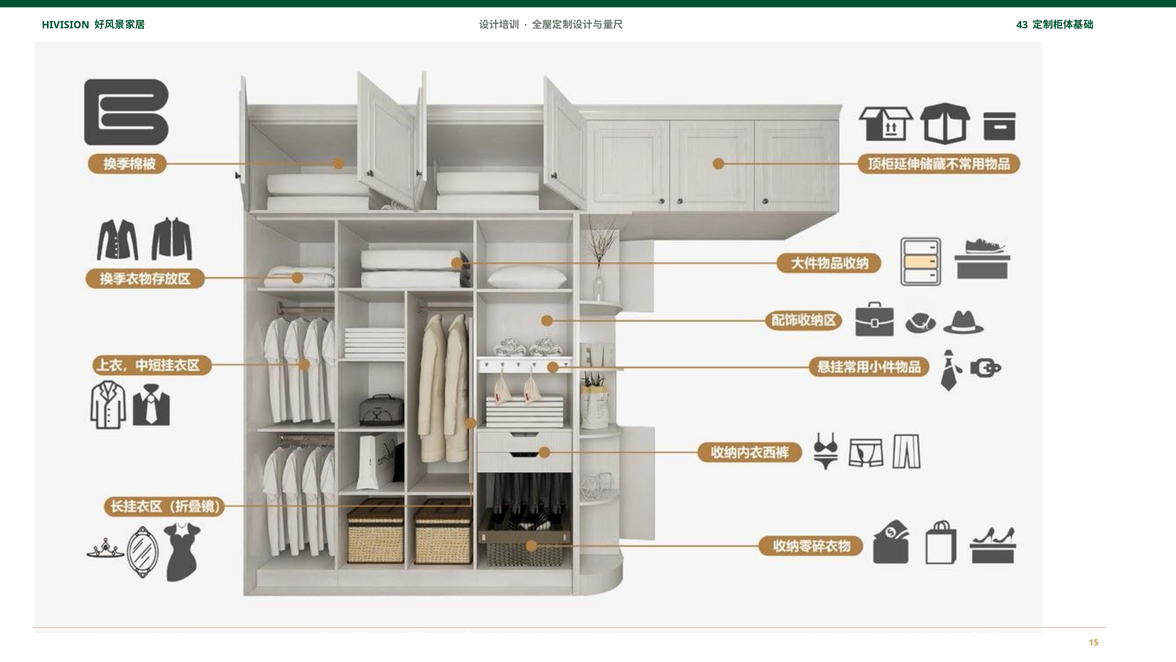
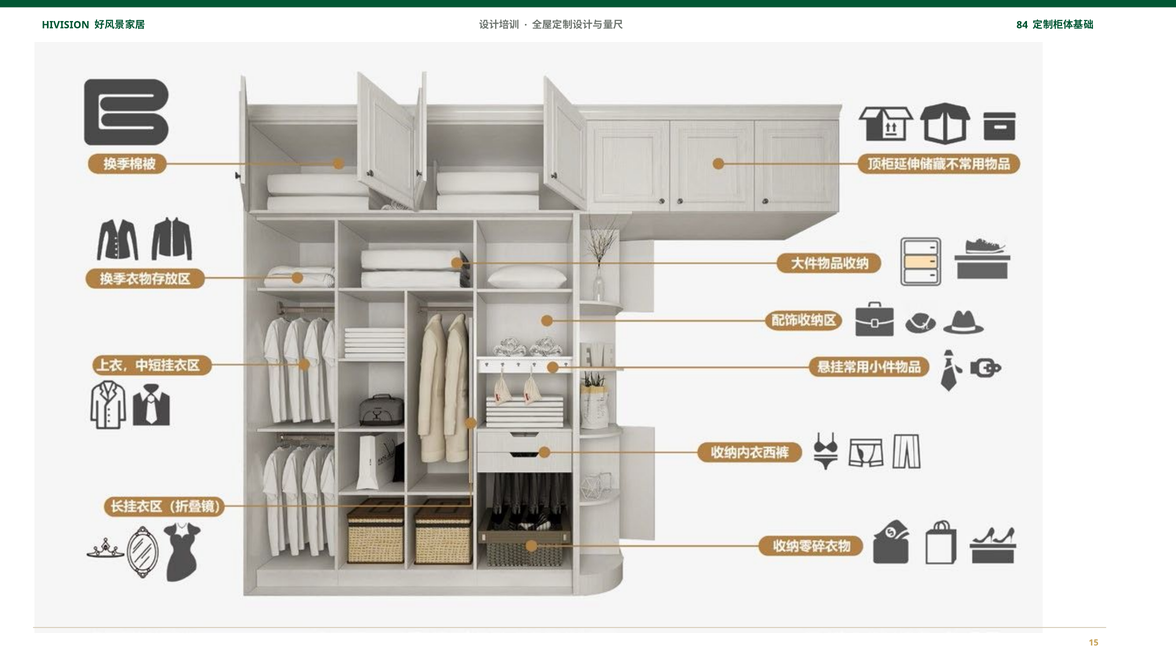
43: 43 -> 84 (1022, 25)
